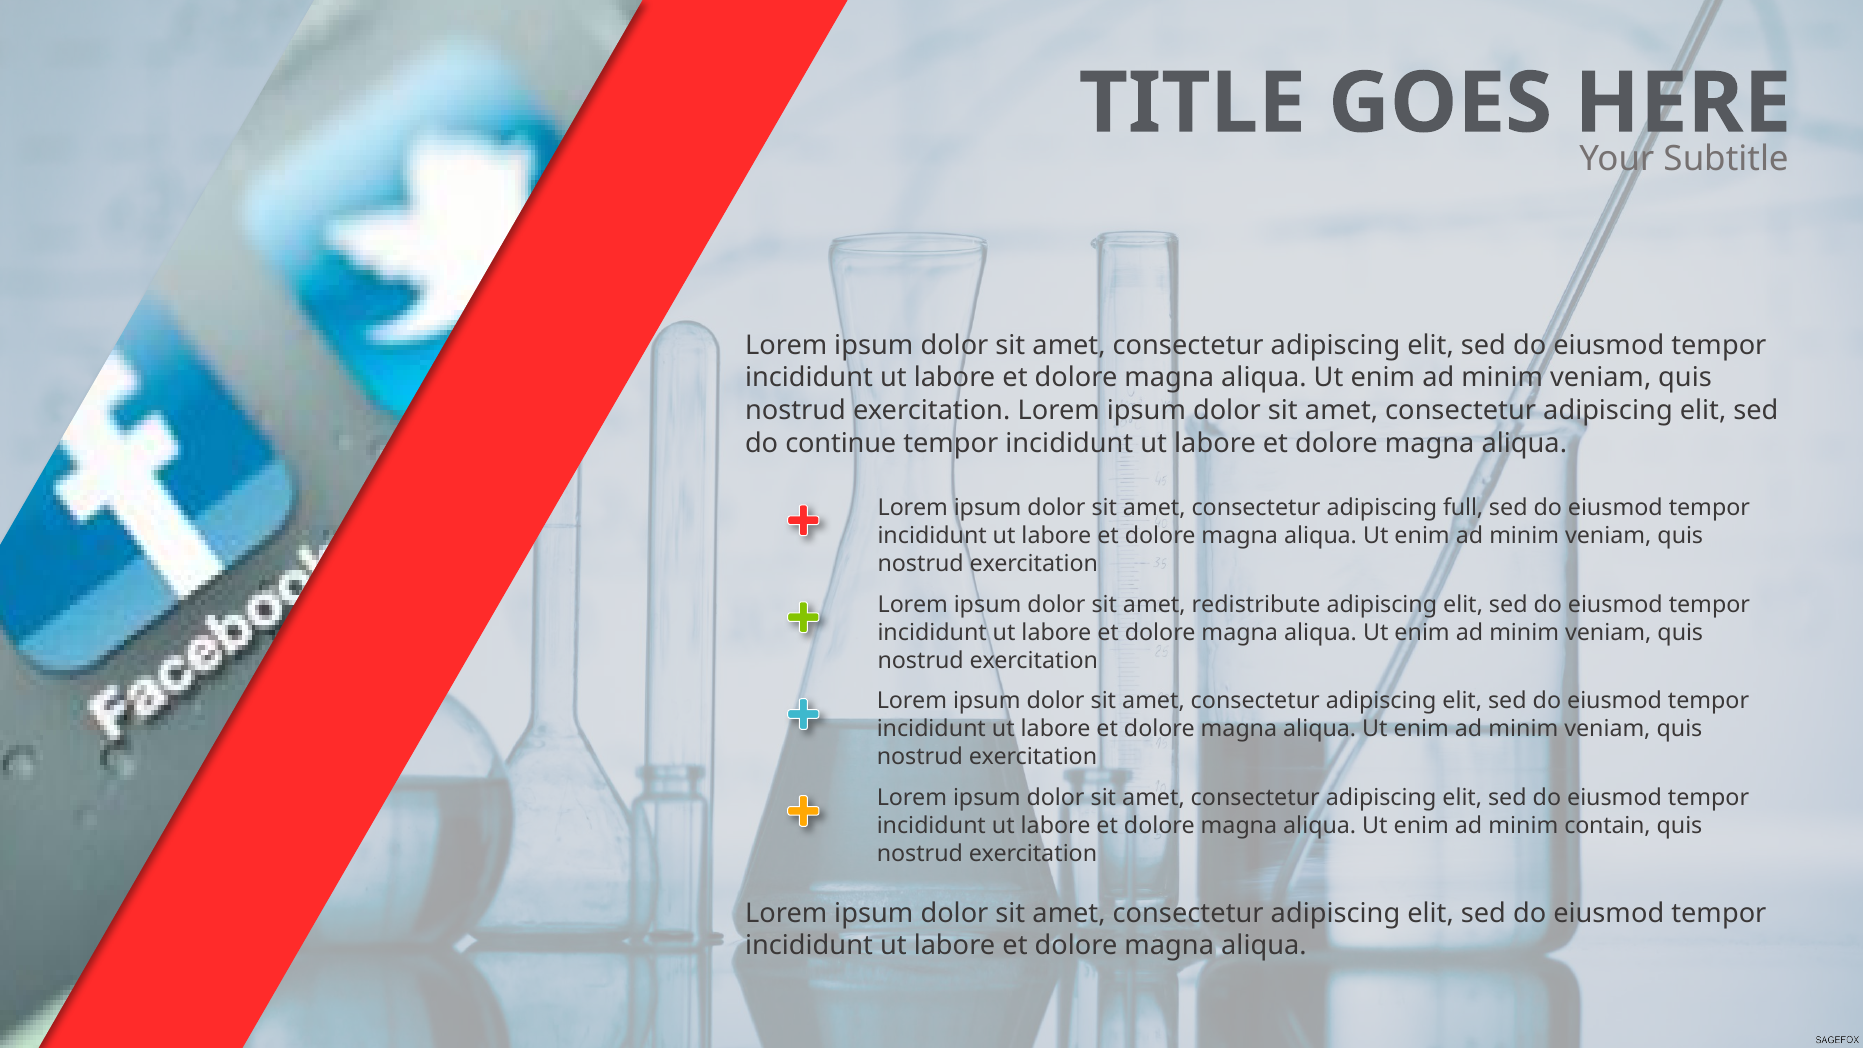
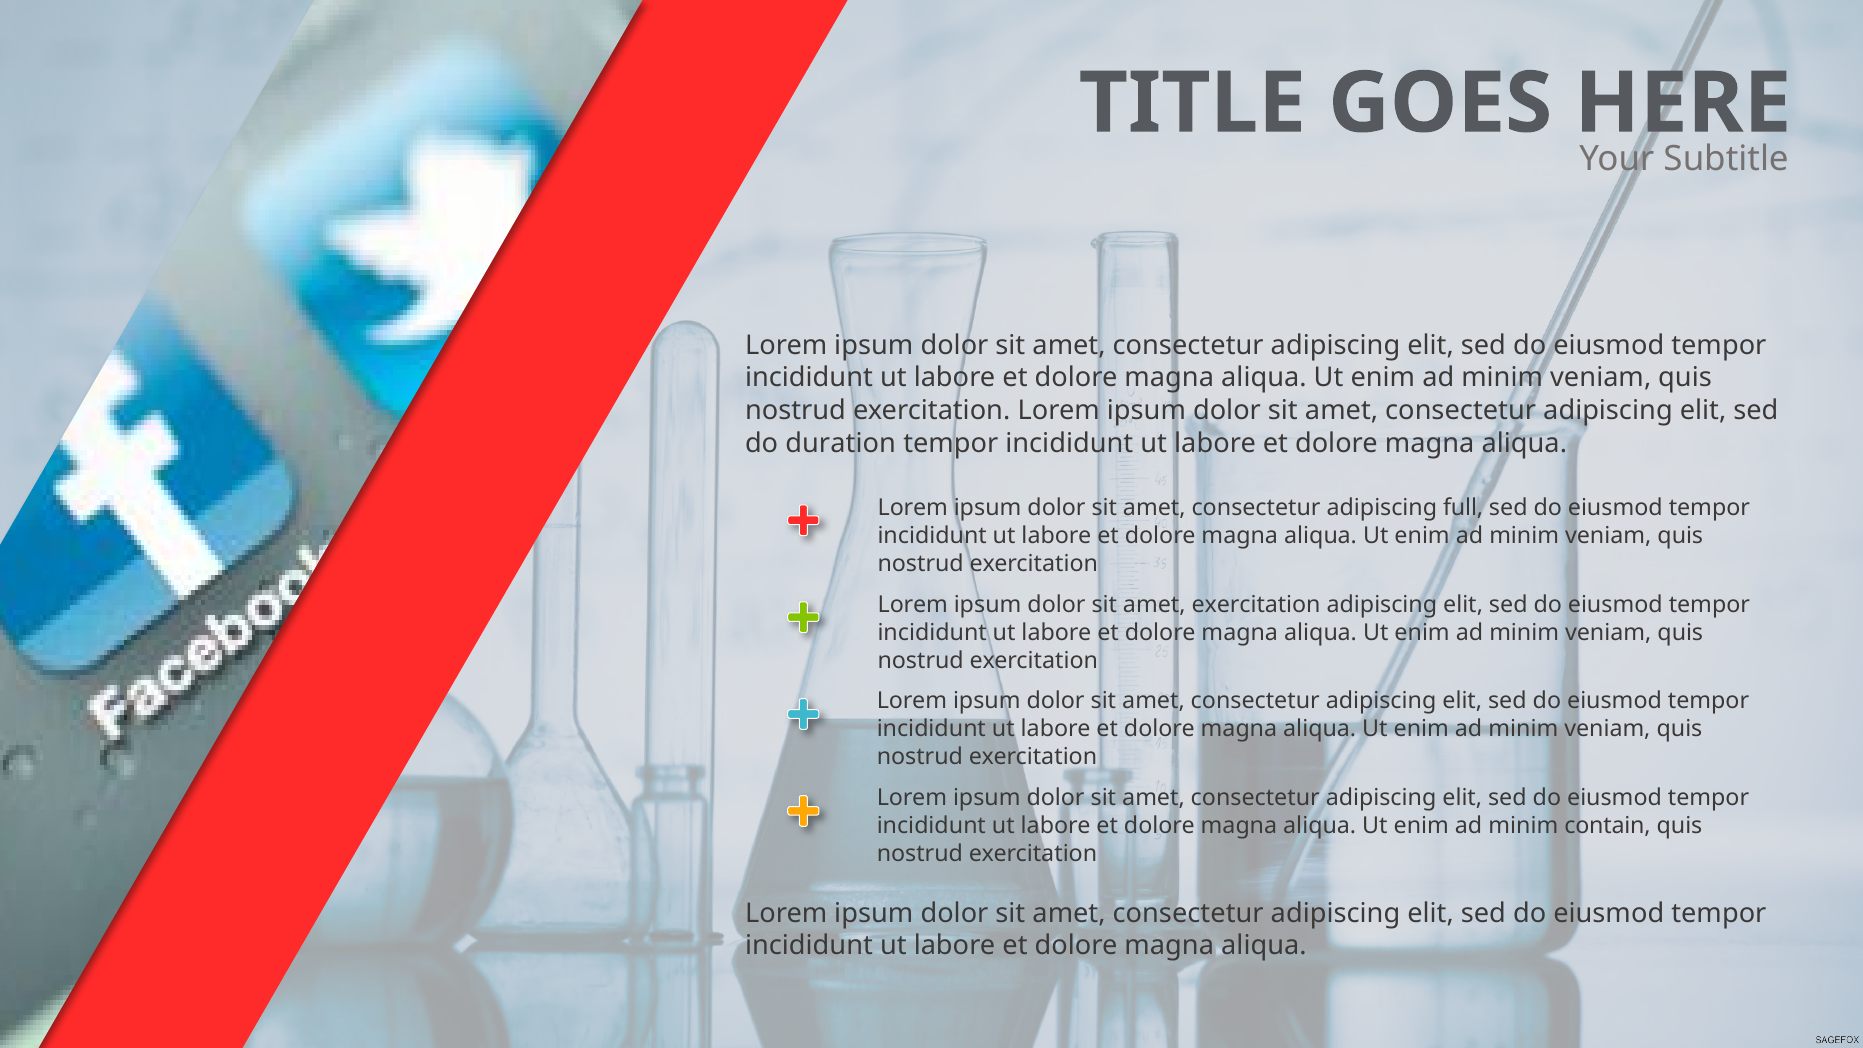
continue: continue -> duration (841, 443)
amet redistribute: redistribute -> exercitation (1256, 604)
